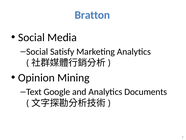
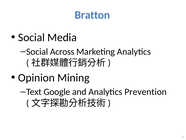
Satisfy: Satisfy -> Across (62, 51)
Documents: Documents -> Prevention (146, 92)
